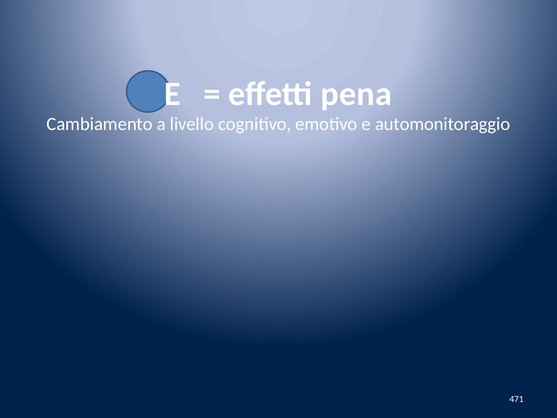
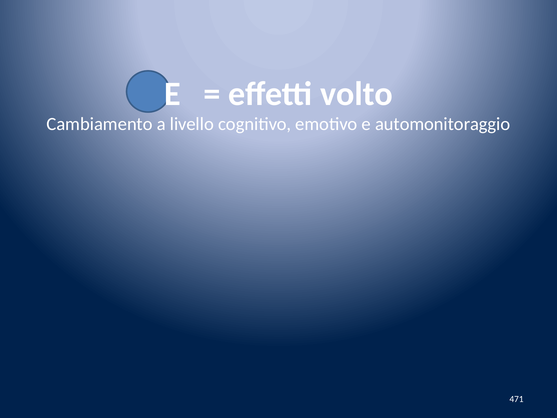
pena: pena -> volto (356, 94)
